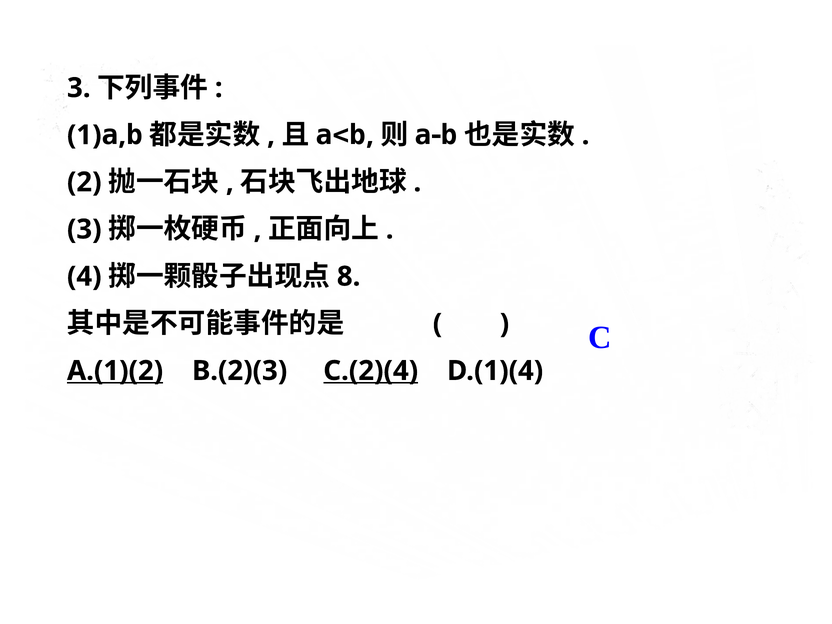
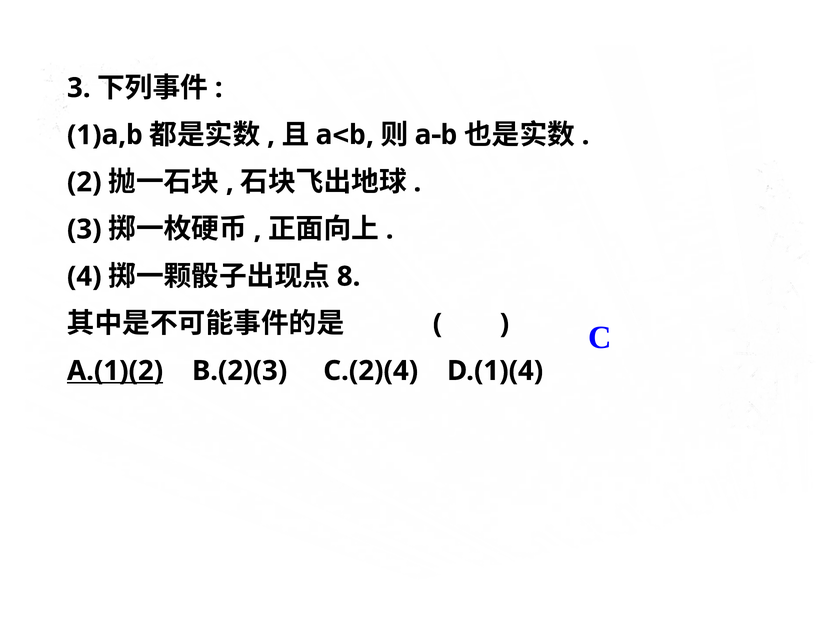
C.(2)(4 underline: present -> none (371, 371)
